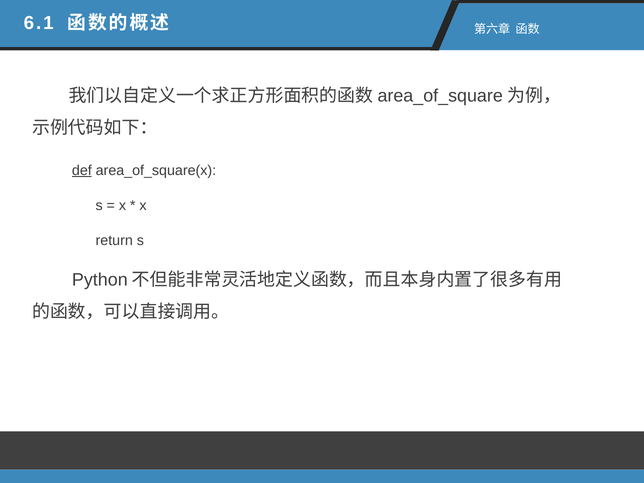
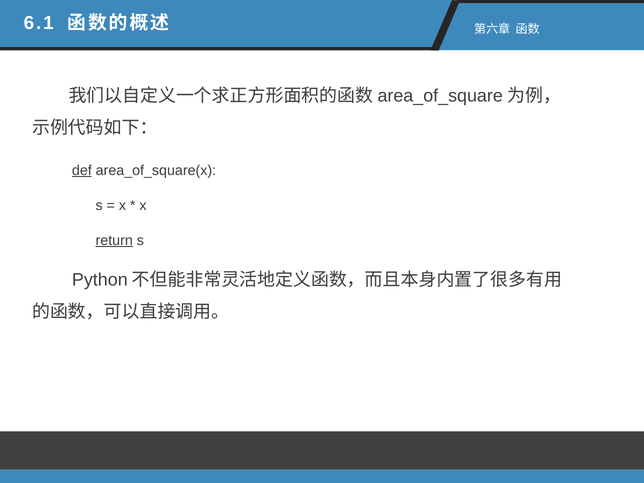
return underline: none -> present (114, 240)
